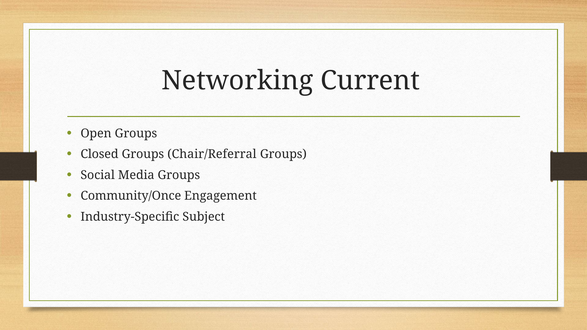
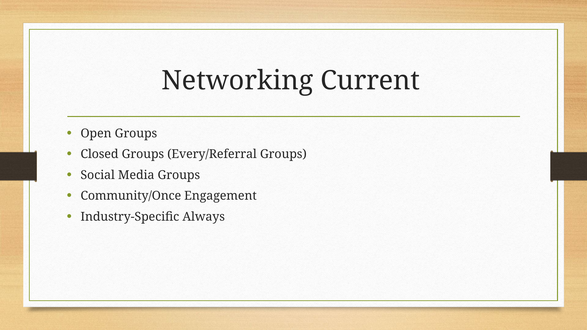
Chair/Referral: Chair/Referral -> Every/Referral (212, 154)
Subject: Subject -> Always (204, 217)
